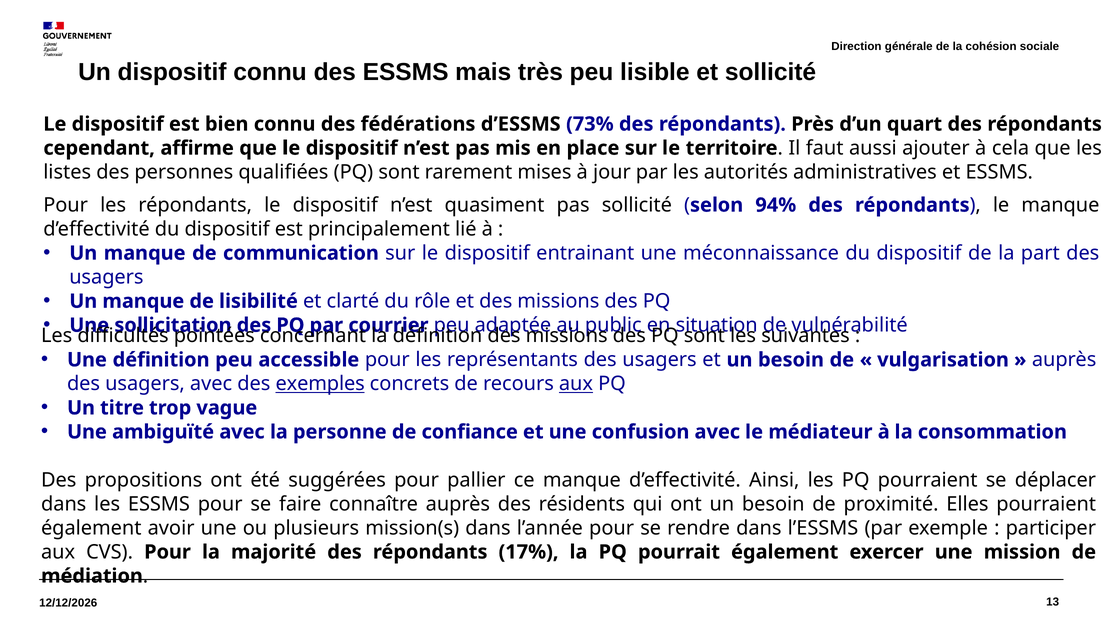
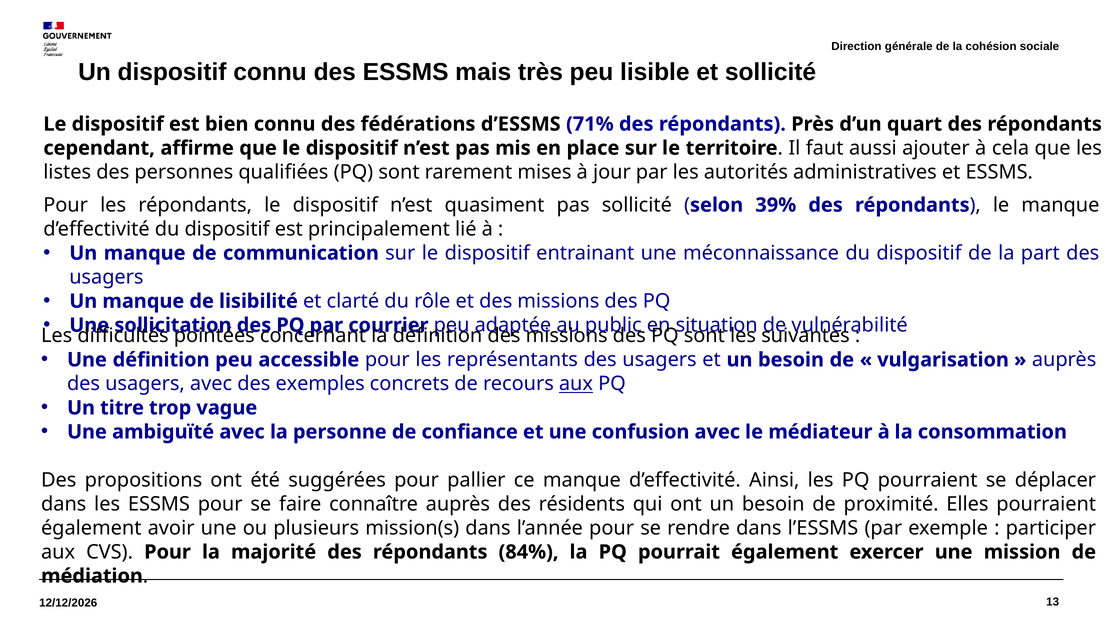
73%: 73% -> 71% (590, 124)
94%: 94% -> 39% (776, 205)
exemples underline: present -> none (320, 384)
17%: 17% -> 84% (529, 552)
